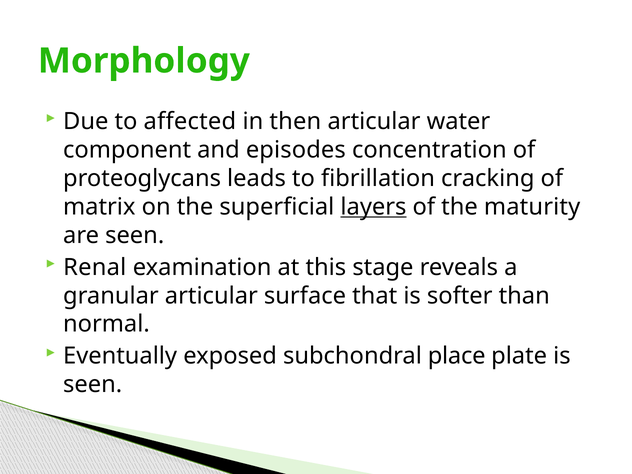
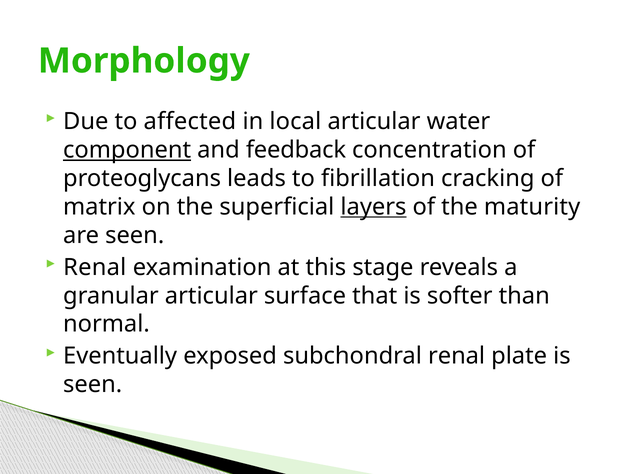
then: then -> local (295, 121)
component underline: none -> present (127, 150)
episodes: episodes -> feedback (296, 150)
subchondral place: place -> renal (457, 356)
